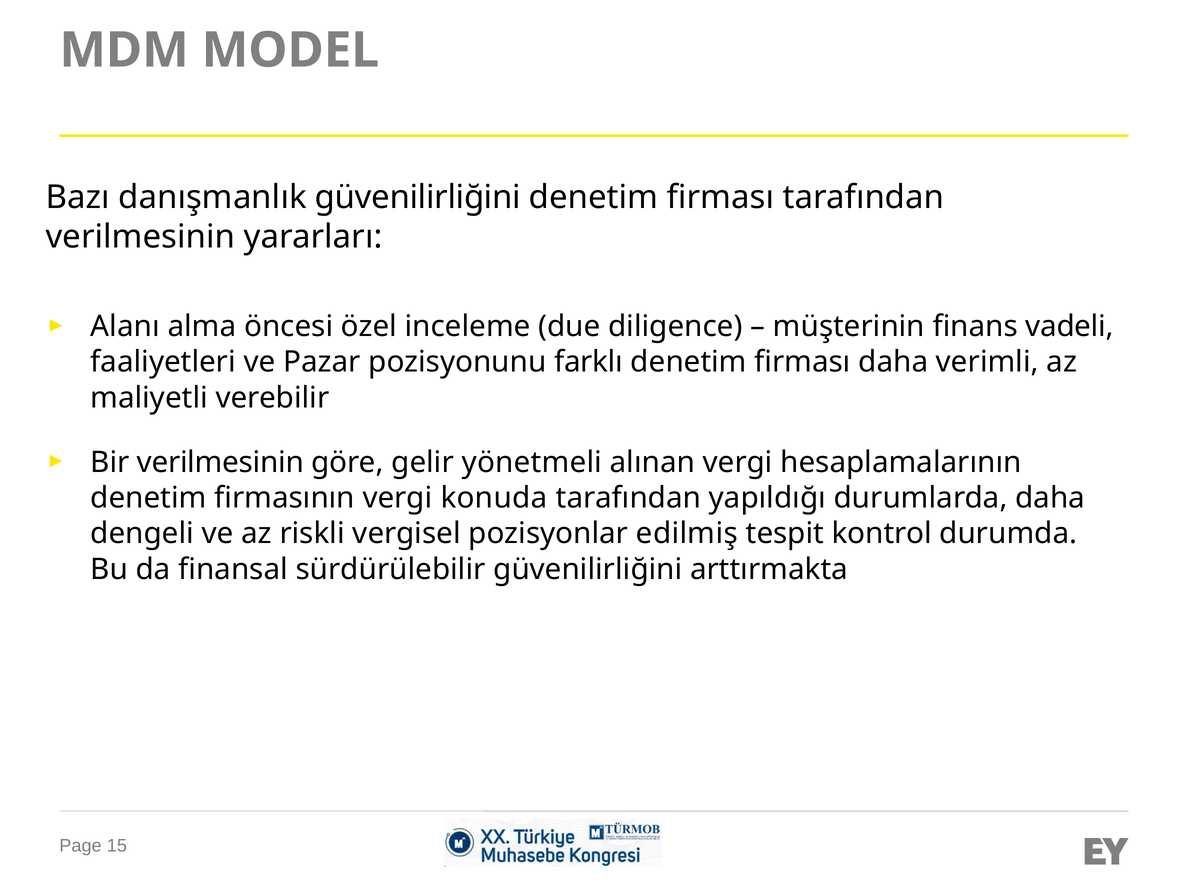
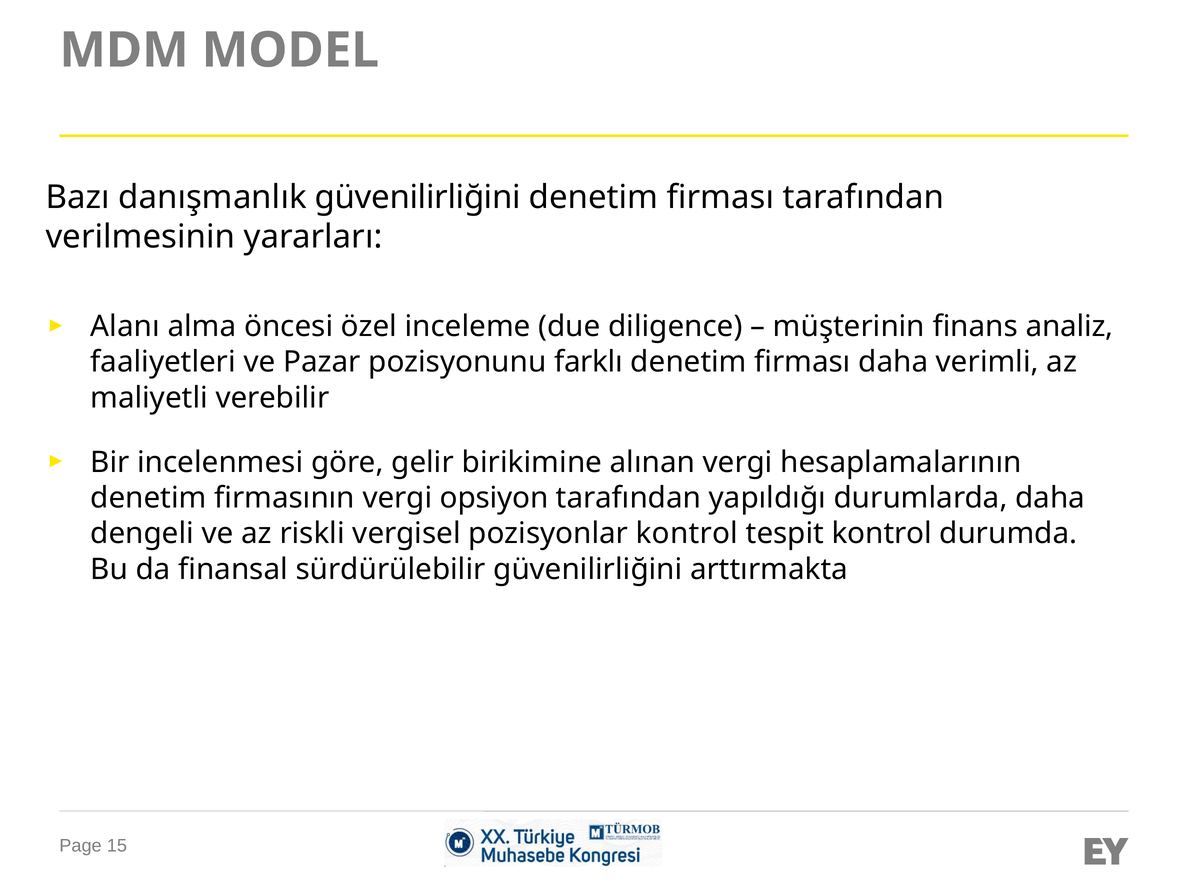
vadeli: vadeli -> analiz (1069, 326)
Bir verilmesinin: verilmesinin -> incelenmesi (220, 462)
yönetmeli: yönetmeli -> birikimine (532, 462)
konuda: konuda -> opsiyon (494, 498)
pozisyonlar edilmiş: edilmiş -> kontrol (687, 534)
